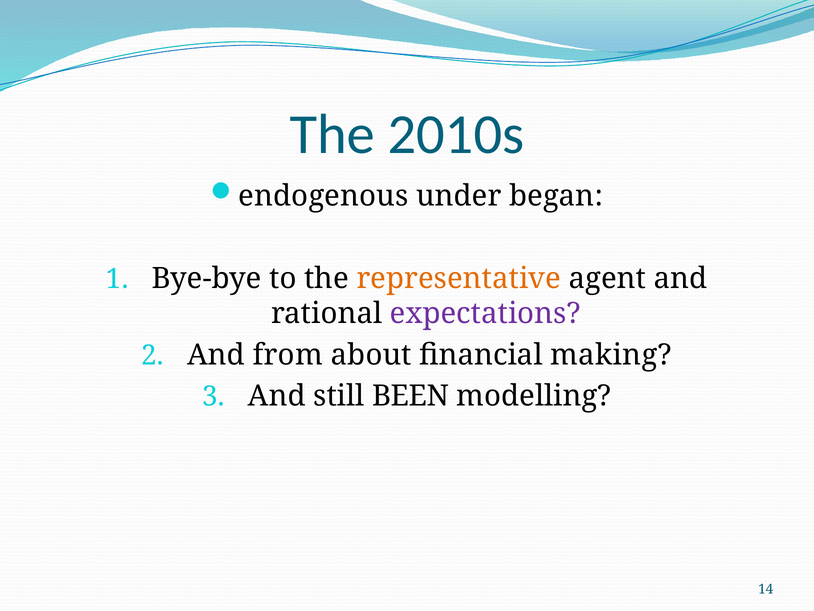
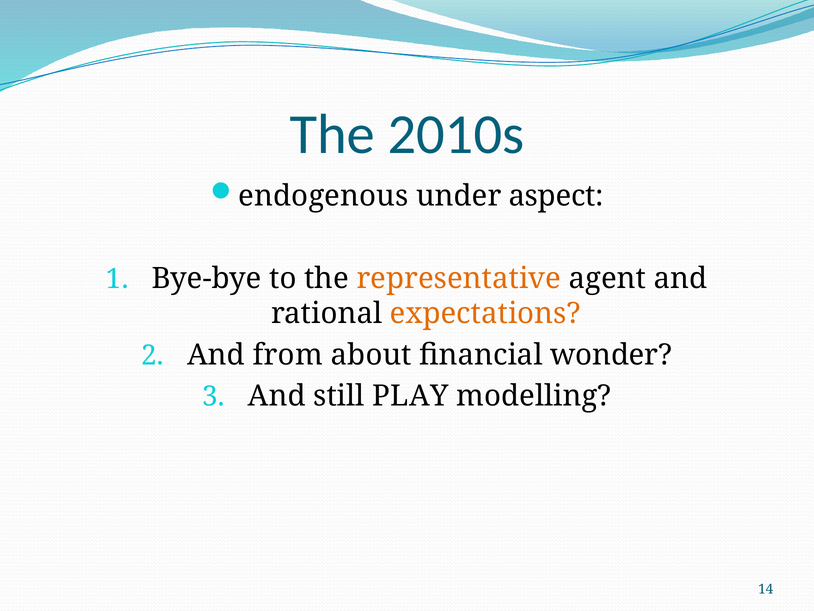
began: began -> aspect (556, 196)
expectations colour: purple -> orange (485, 313)
making: making -> wonder (611, 355)
BEEN: BEEN -> PLAY (410, 396)
